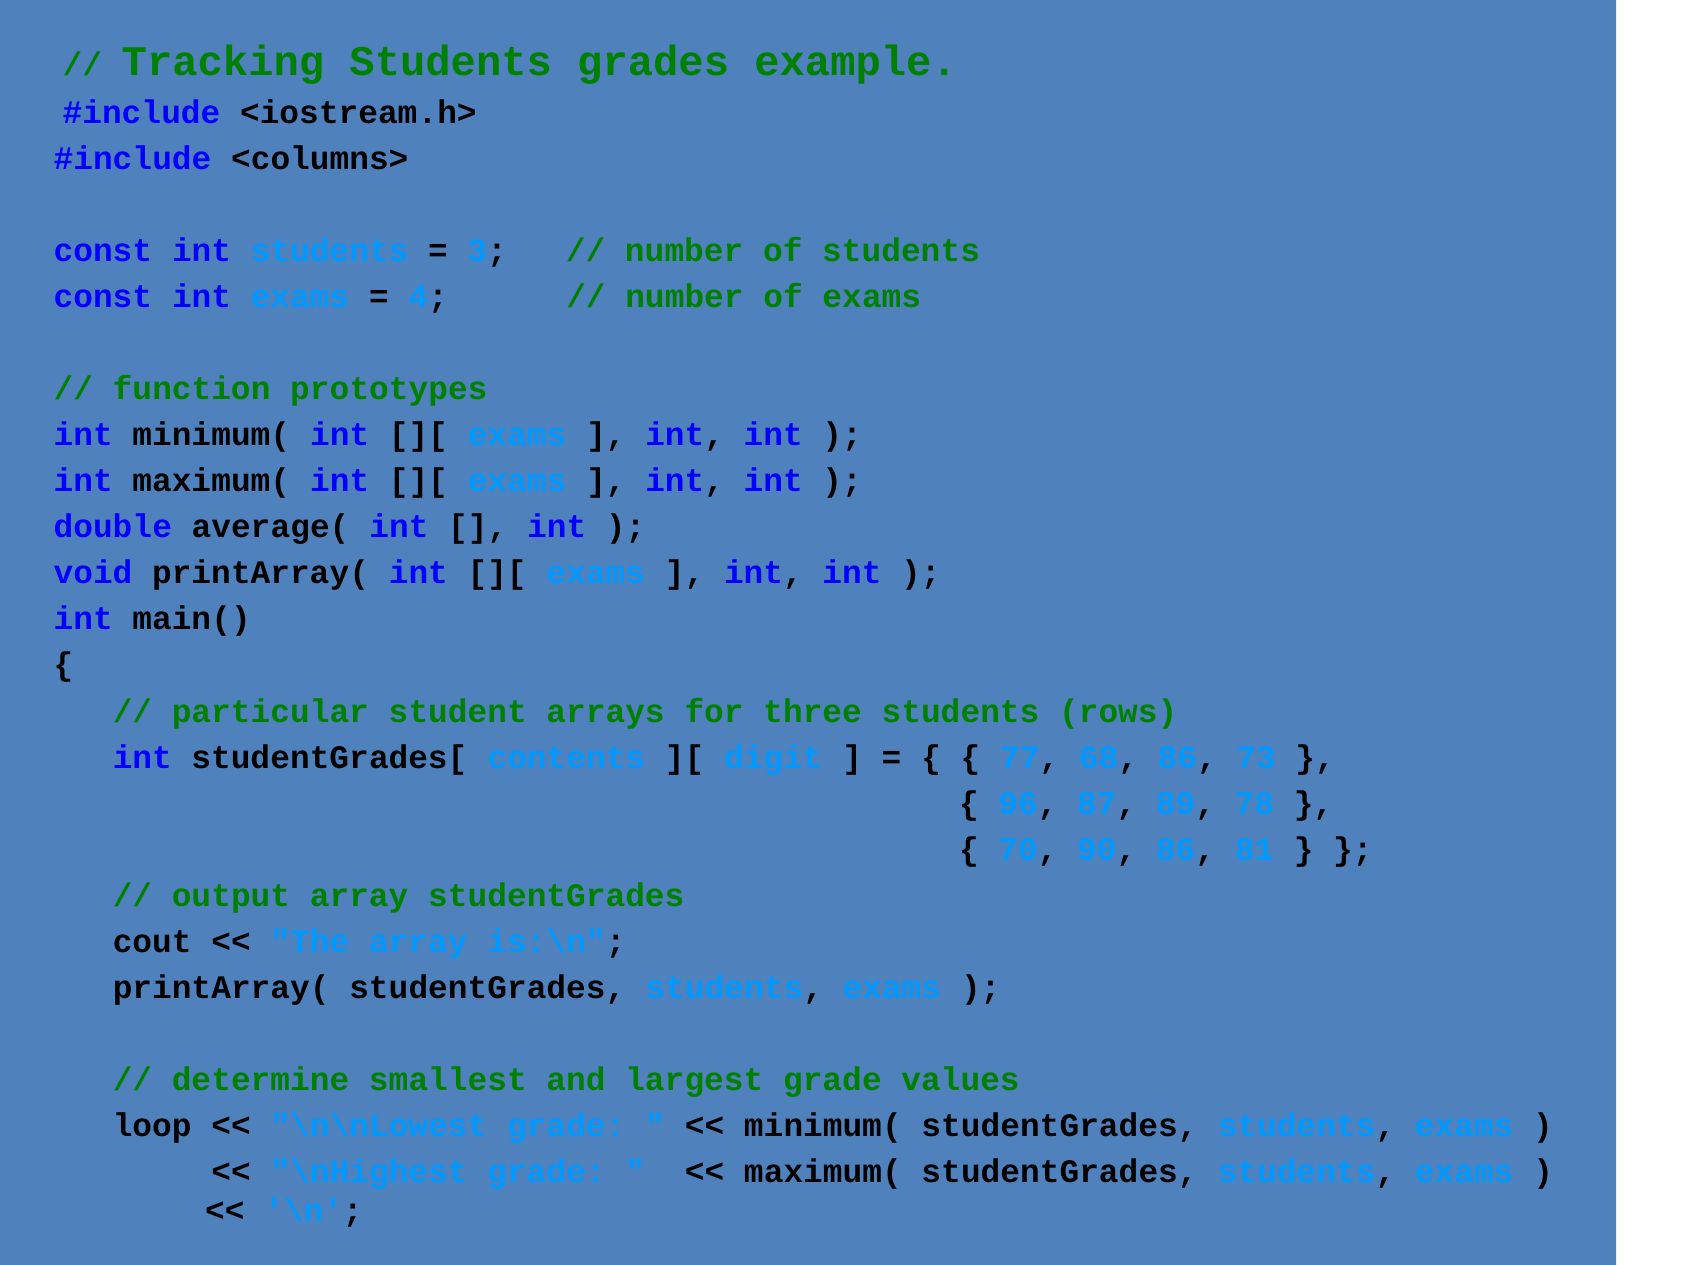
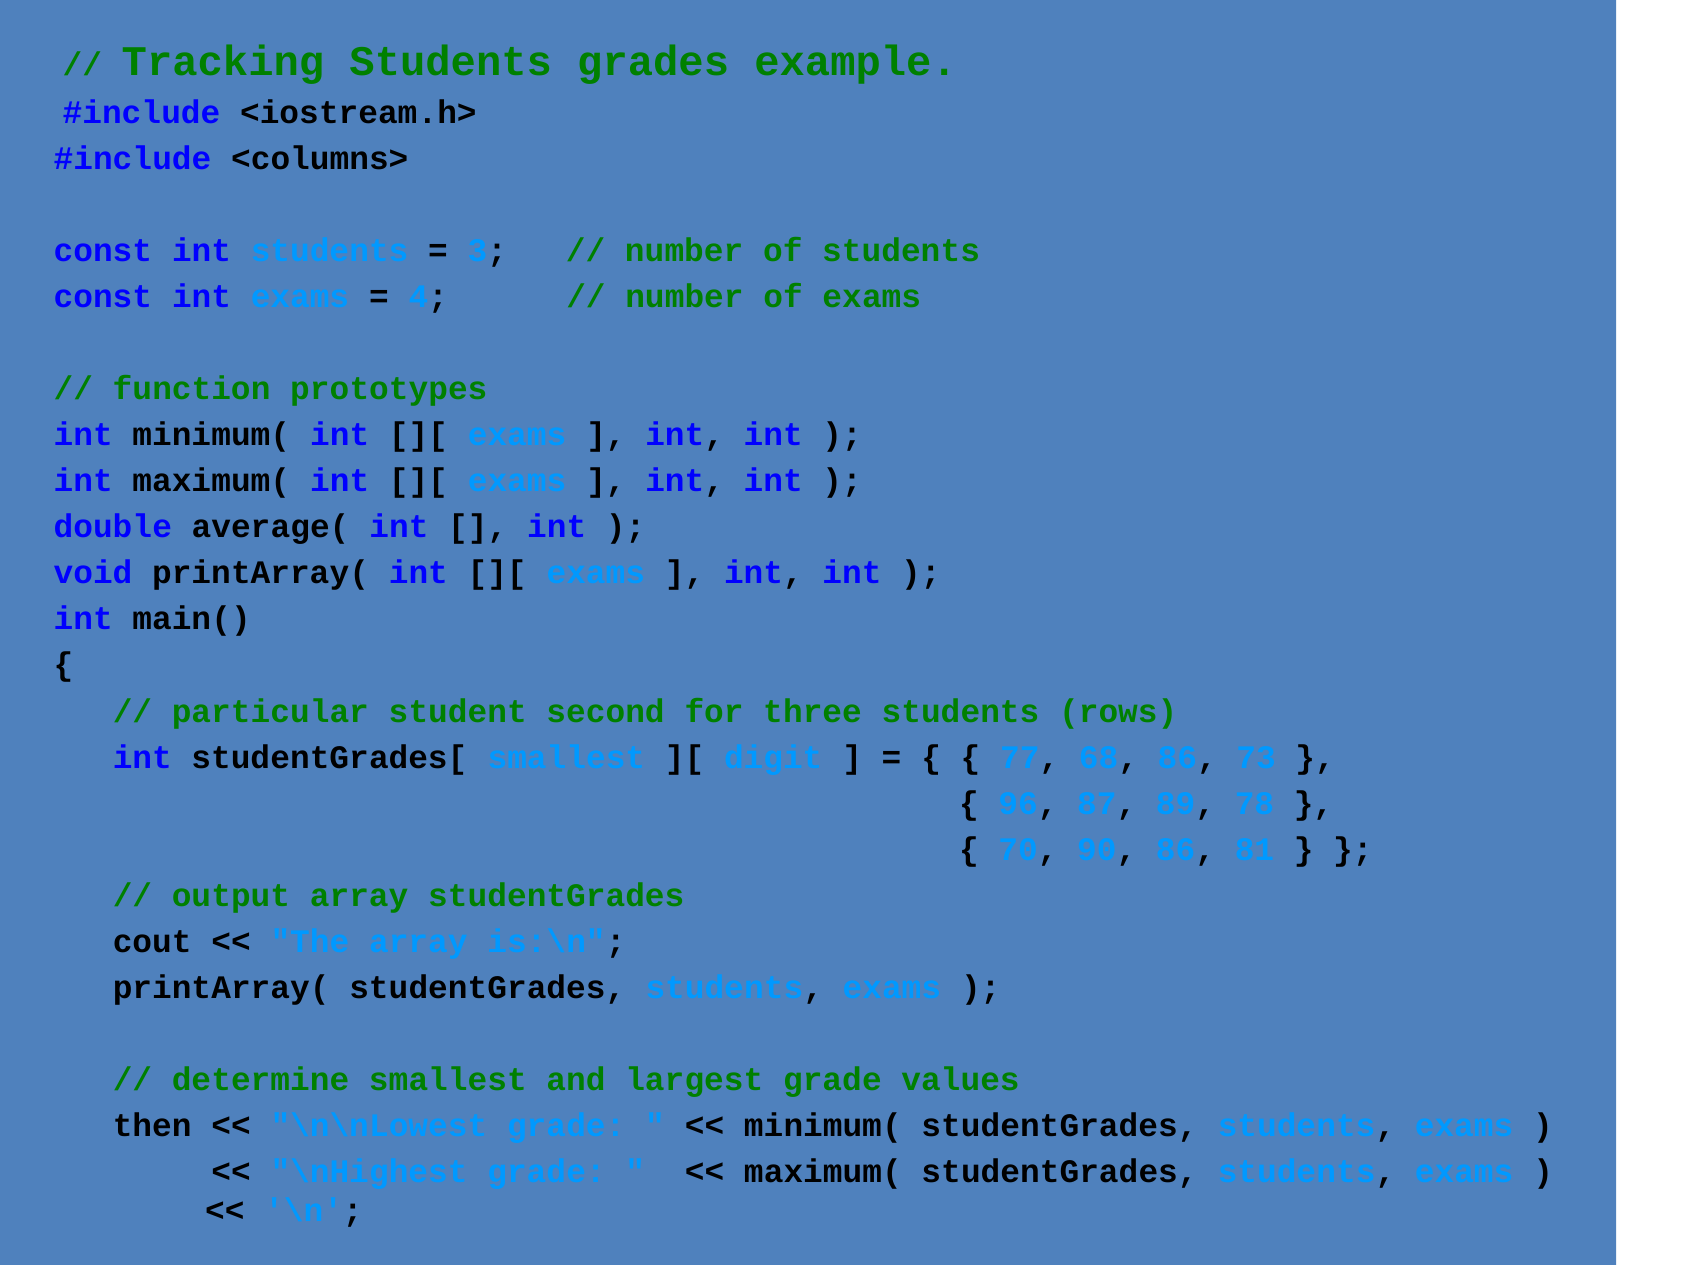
arrays: arrays -> second (606, 711)
studentGrades[ contents: contents -> smallest (566, 757)
loop: loop -> then (152, 1126)
